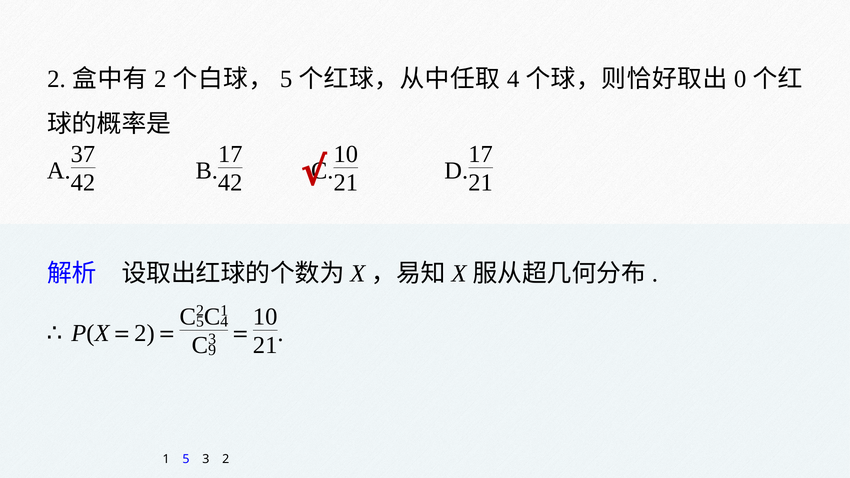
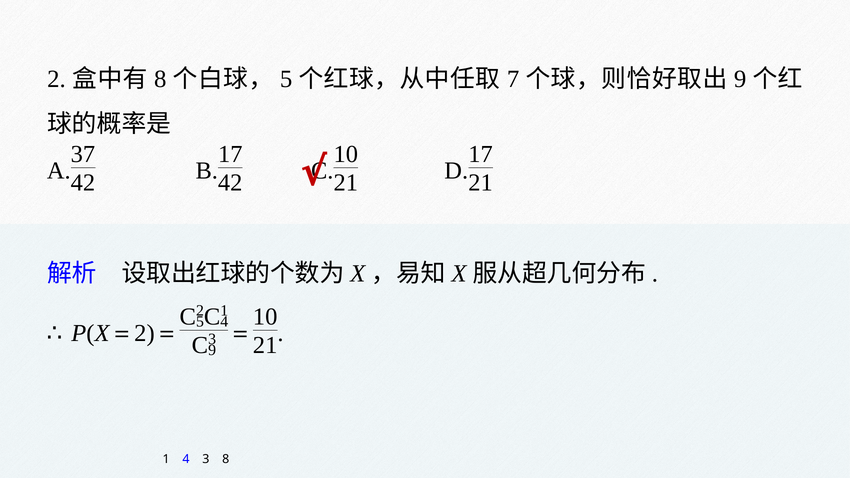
2: 2 -> 8 (160, 79)
4: 4 -> 7 (513, 79)
0: 0 -> 9 (740, 79)
5: 5 -> 4 (186, 460)
3 2: 2 -> 8 (226, 460)
